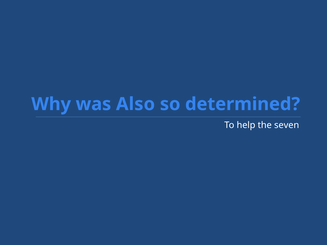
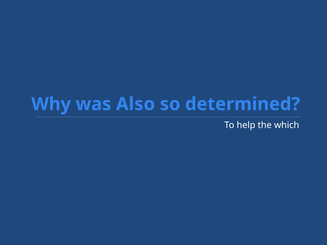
seven: seven -> which (287, 125)
